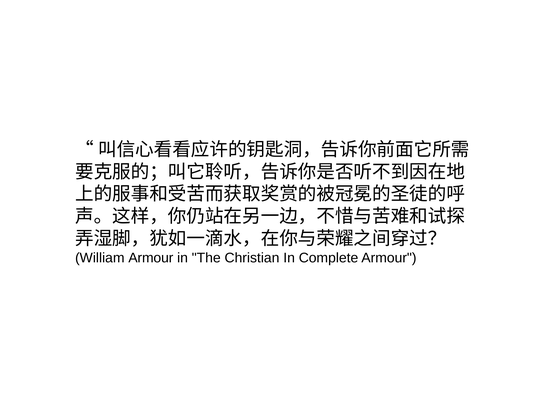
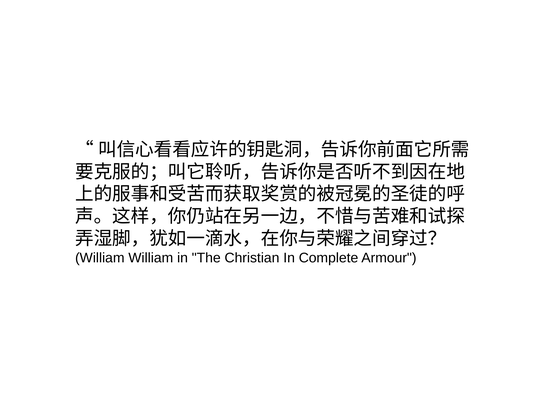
William Armour: Armour -> William (151, 258)
